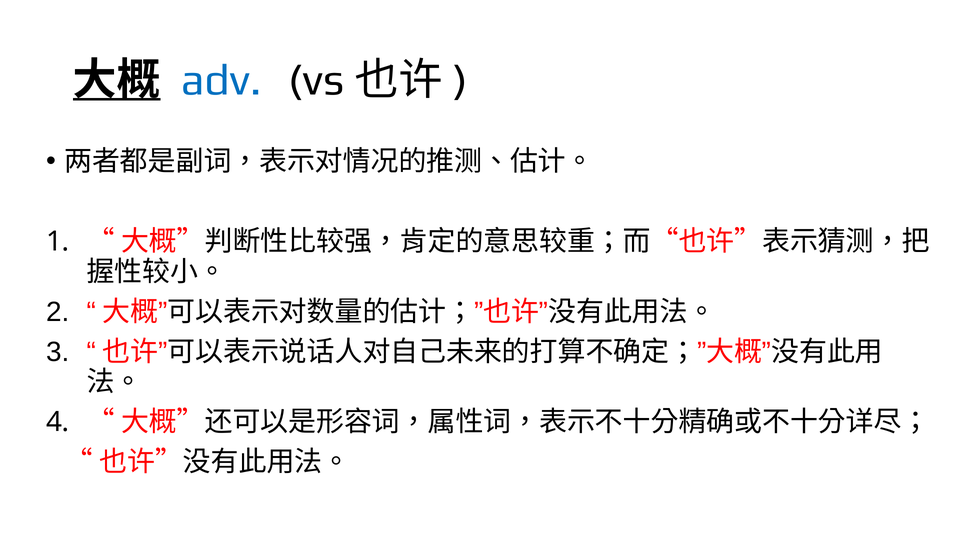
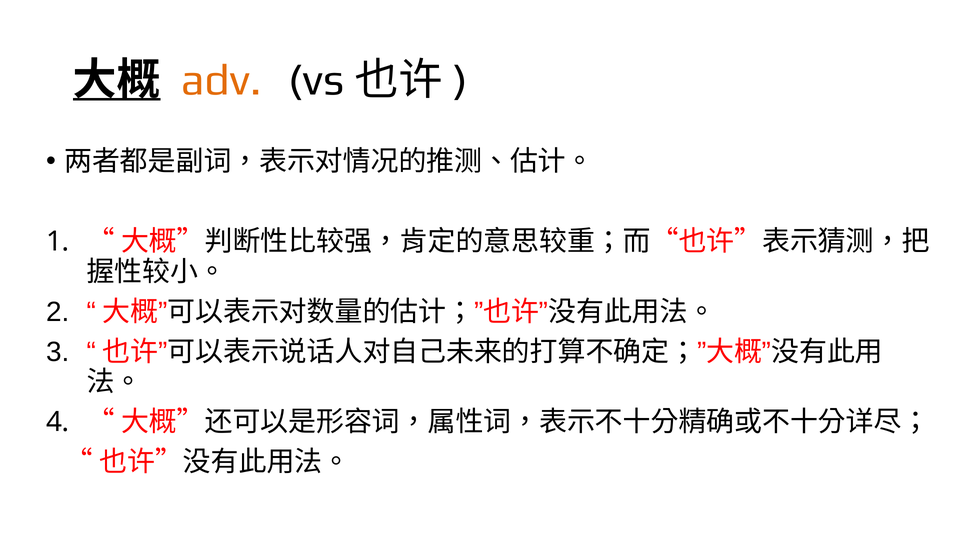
adv colour: blue -> orange (221, 80)
